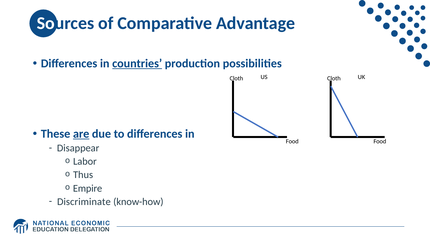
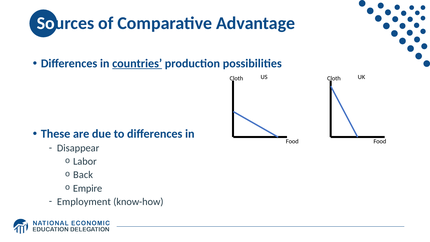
are underline: present -> none (81, 134)
Thus: Thus -> Back (83, 175)
Discriminate: Discriminate -> Employment (84, 202)
